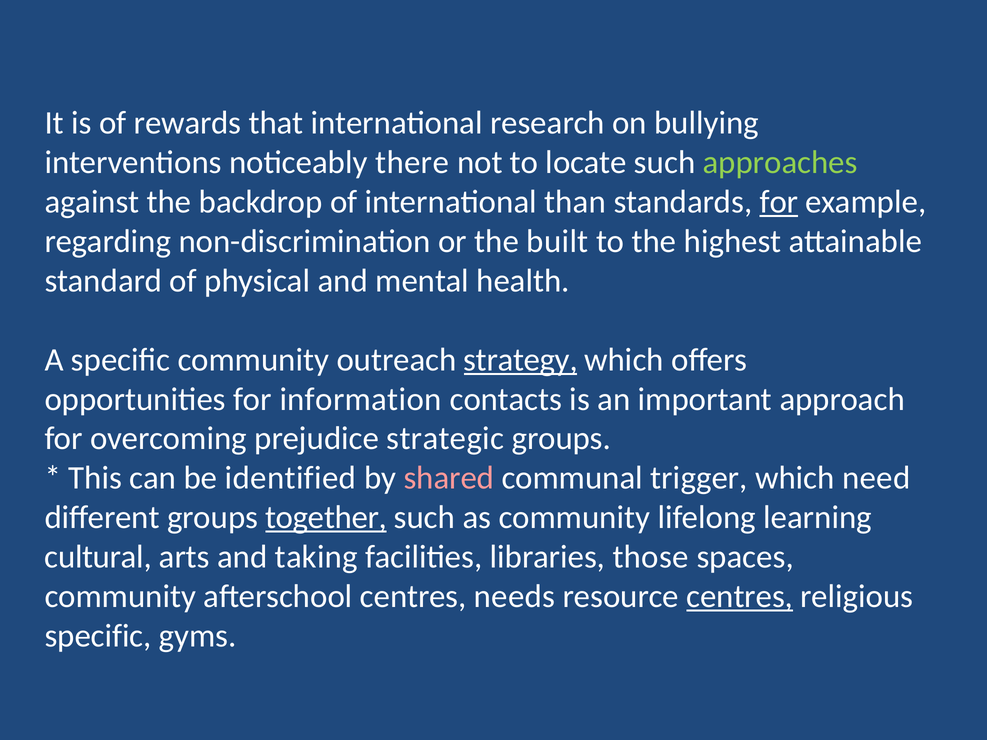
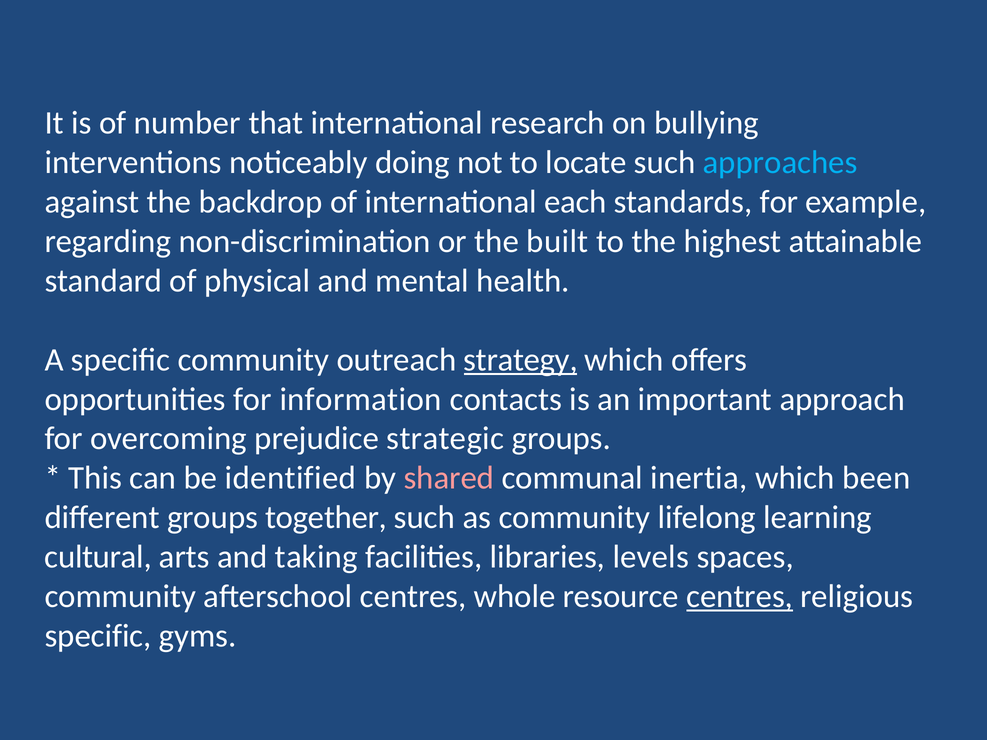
rewards: rewards -> number (187, 123)
there: there -> doing (412, 162)
approaches colour: light green -> light blue (780, 162)
than: than -> each (575, 202)
for underline: present -> none (779, 202)
trigger: trigger -> inertia (699, 478)
need: need -> been (876, 478)
together underline: present -> none (326, 518)
those: those -> levels (651, 557)
needs: needs -> whole (515, 597)
